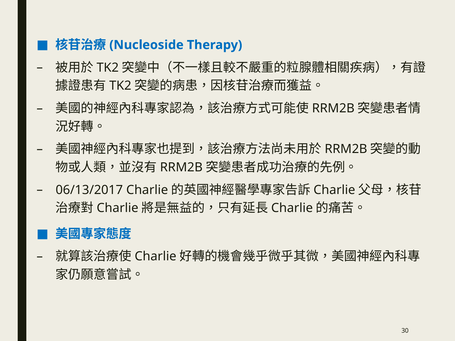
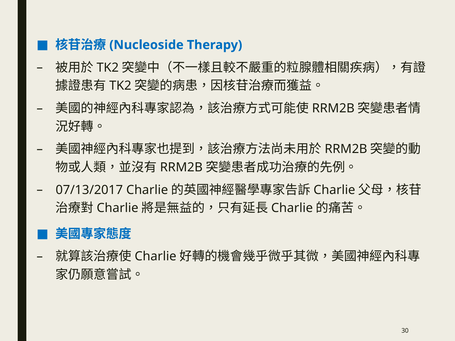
06/13/2017: 06/13/2017 -> 07/13/2017 (89, 190)
